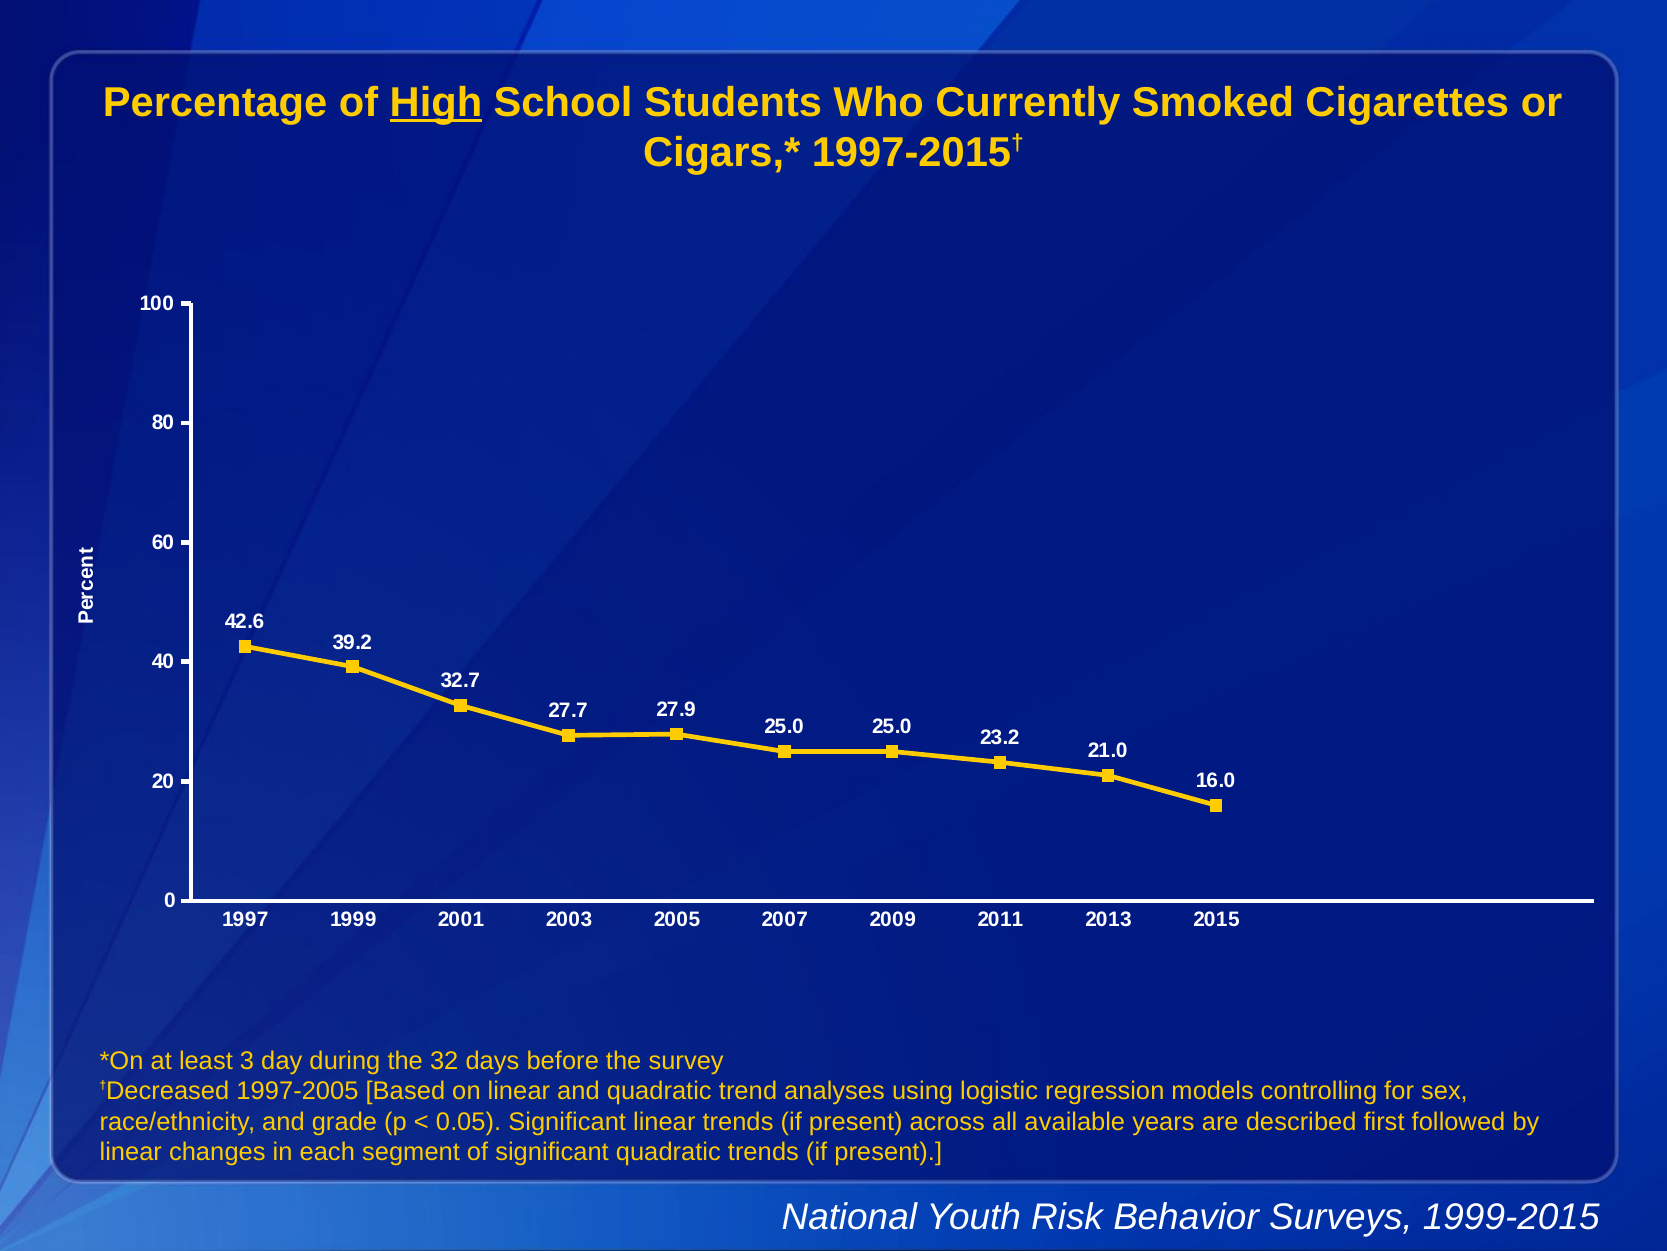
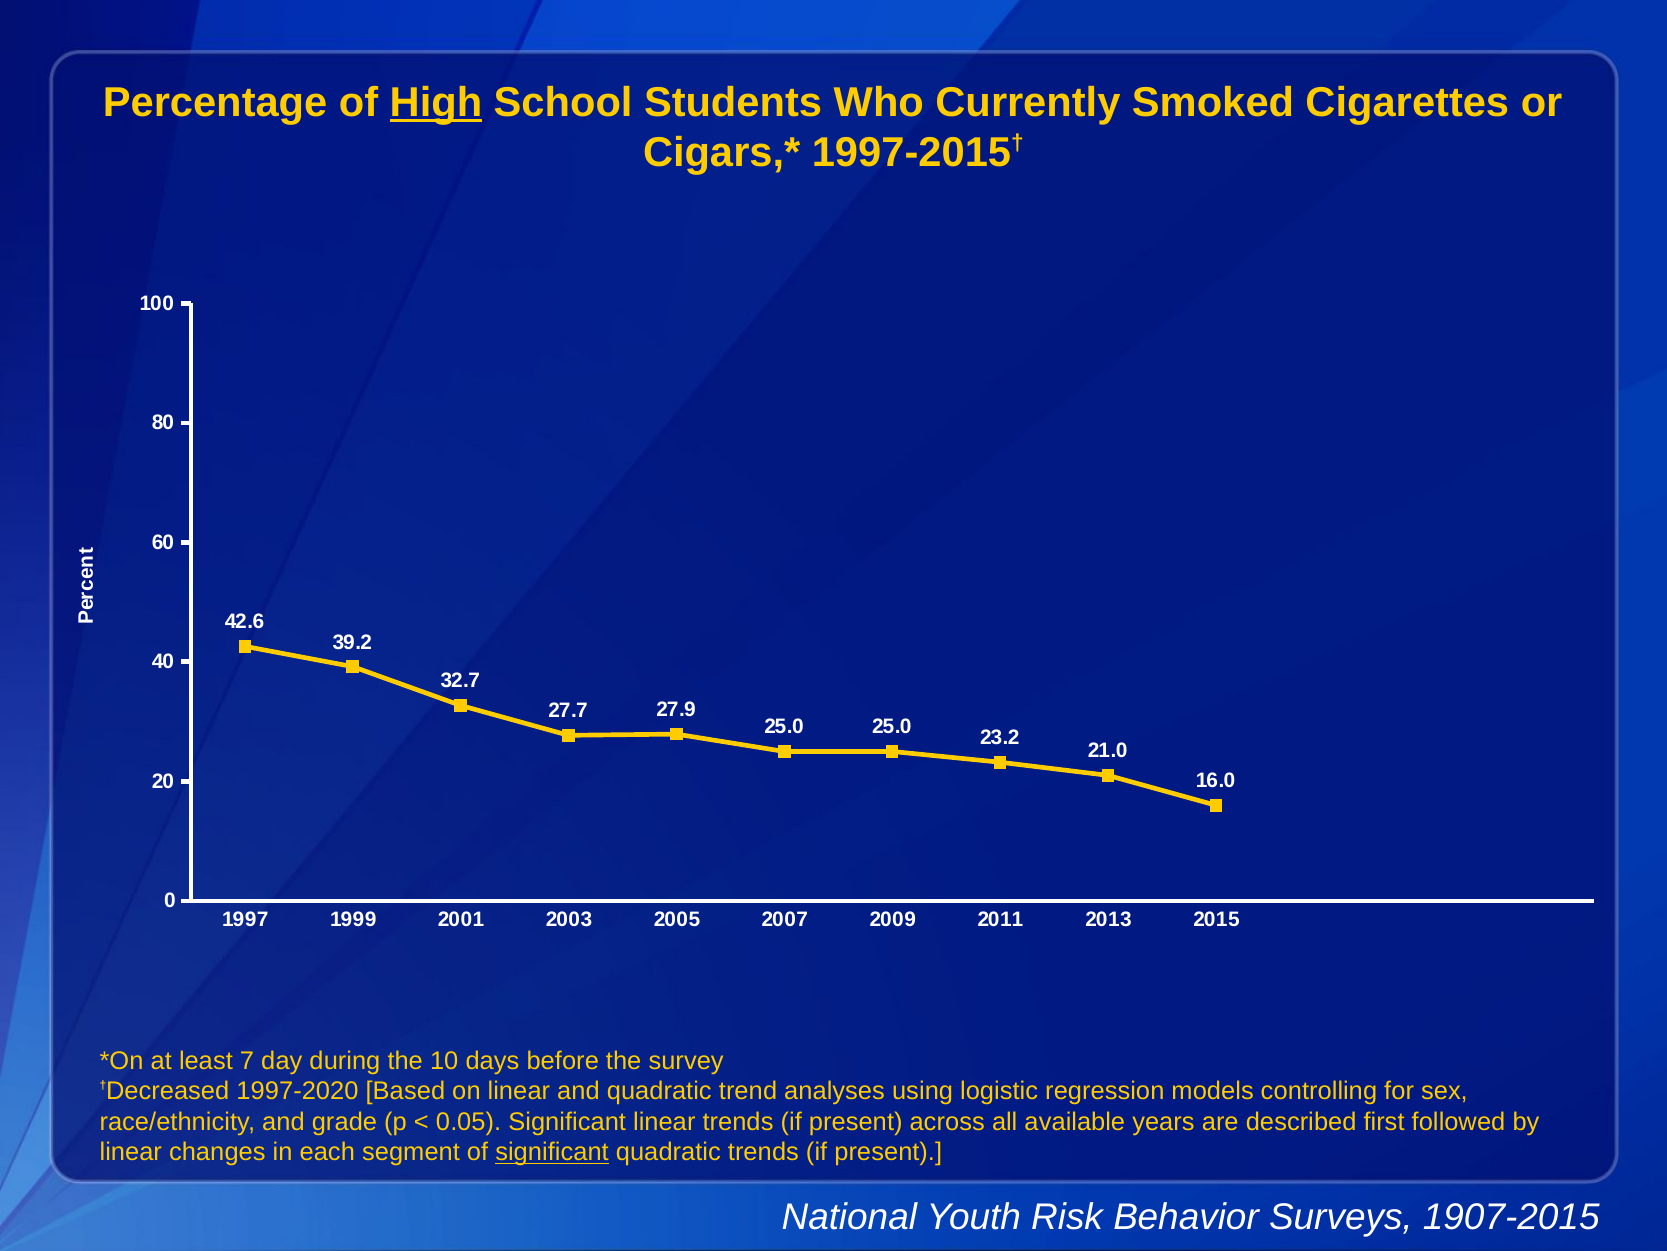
3: 3 -> 7 (247, 1060)
32: 32 -> 10 (444, 1060)
1997-2005: 1997-2005 -> 1997-2020 (298, 1091)
significant underline: none -> present (552, 1152)
1999-2015: 1999-2015 -> 1907-2015 (1511, 1217)
